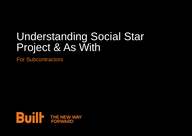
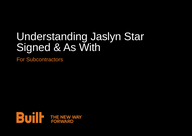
Social: Social -> Jaslyn (106, 37)
Project: Project -> Signed (34, 47)
